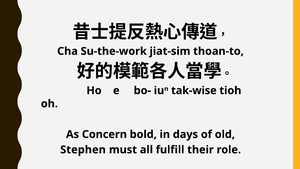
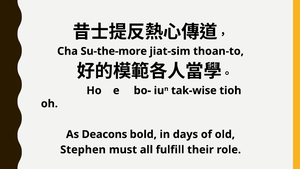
Su-the-work: Su-the-work -> Su-the-more (114, 51)
Concern: Concern -> Deacons (104, 134)
